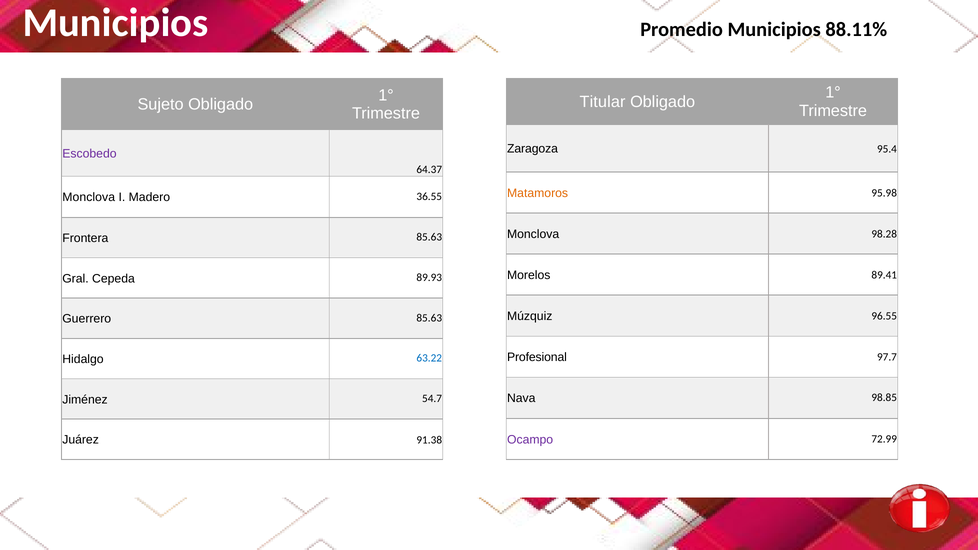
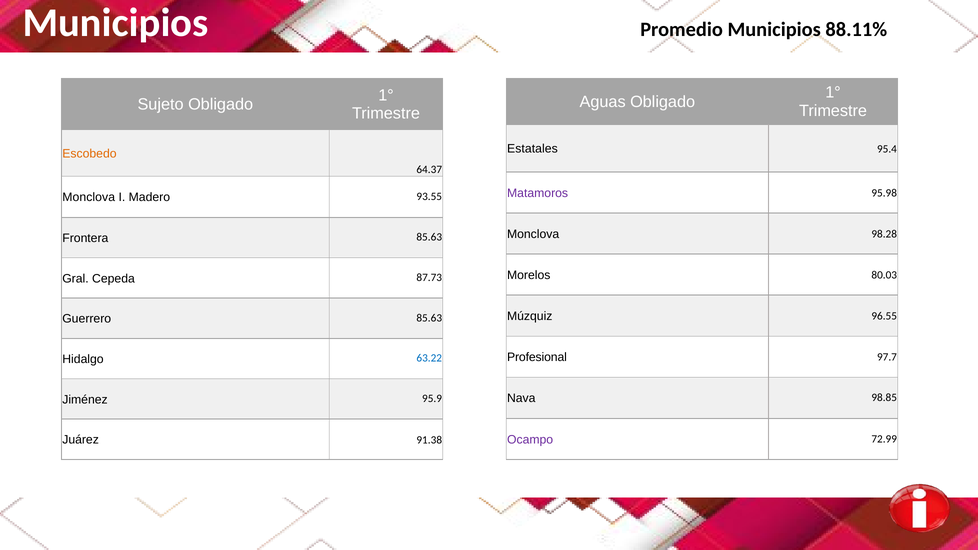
Titular: Titular -> Aguas (603, 102)
Zaragoza: Zaragoza -> Estatales (532, 149)
Escobedo colour: purple -> orange (89, 154)
Matamoros colour: orange -> purple (538, 193)
36.55: 36.55 -> 93.55 (429, 197)
89.41: 89.41 -> 80.03 (884, 275)
89.93: 89.93 -> 87.73 (429, 278)
54.7: 54.7 -> 95.9 (432, 399)
